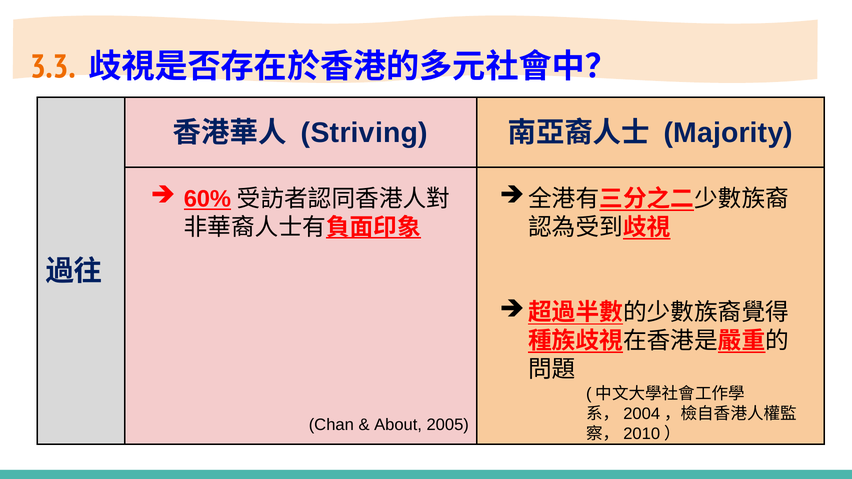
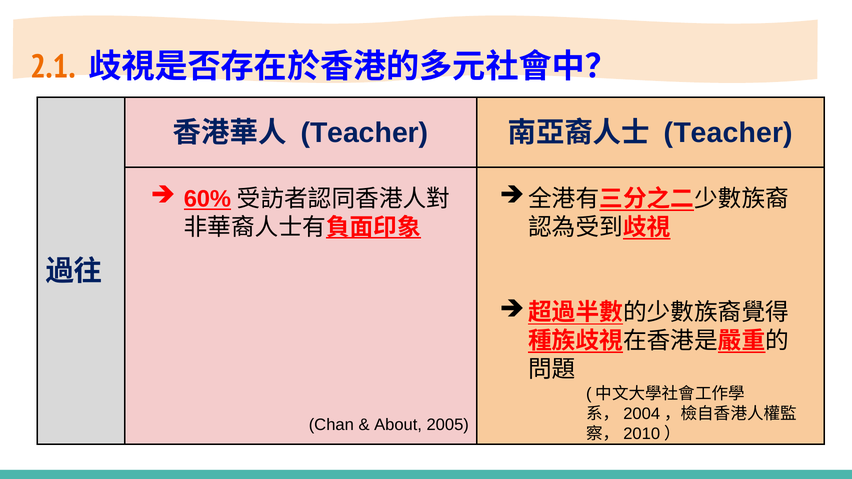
3.3: 3.3 -> 2.1 (53, 67)
Striving: Striving -> Teacher (365, 133)
Majority: Majority -> Teacher (728, 133)
